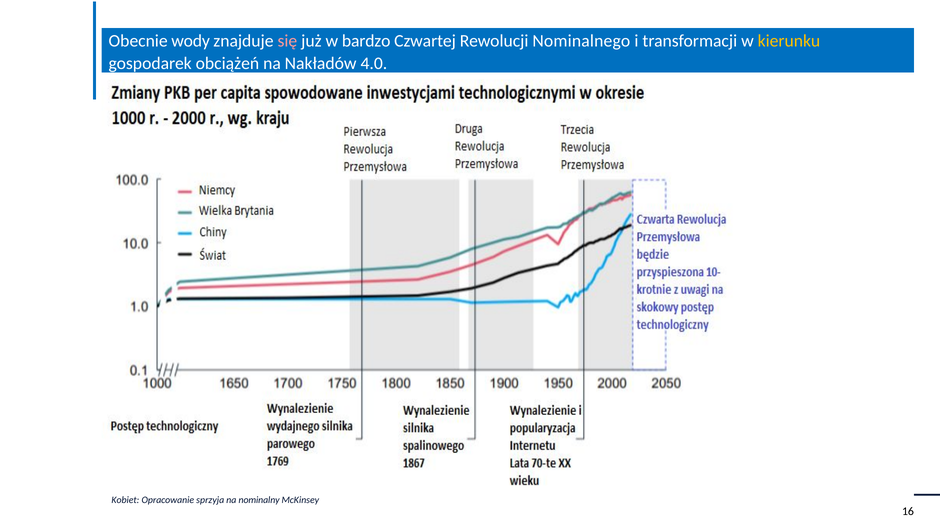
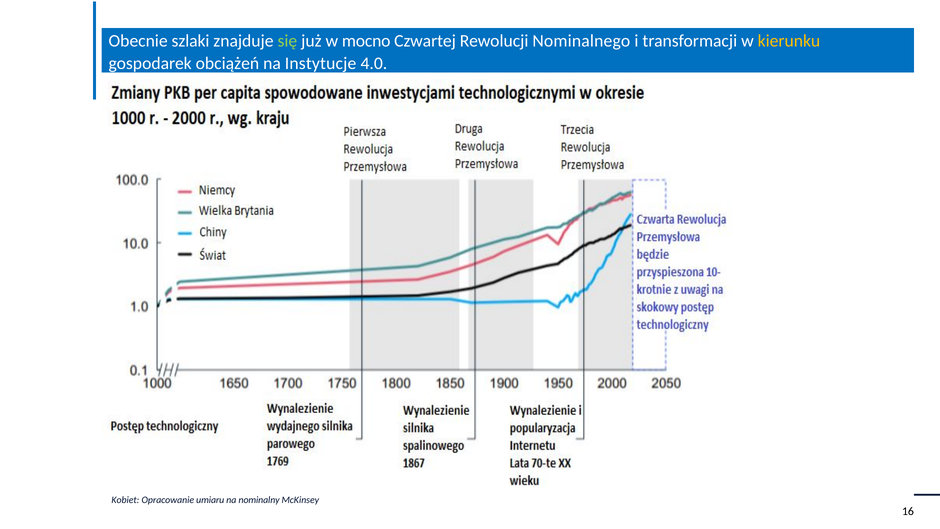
wody: wody -> szlaki (191, 41)
się colour: pink -> light green (287, 41)
bardzo: bardzo -> mocno (366, 41)
Nakładów: Nakładów -> Instytucje (321, 63)
sprzyja: sprzyja -> umiaru (210, 500)
